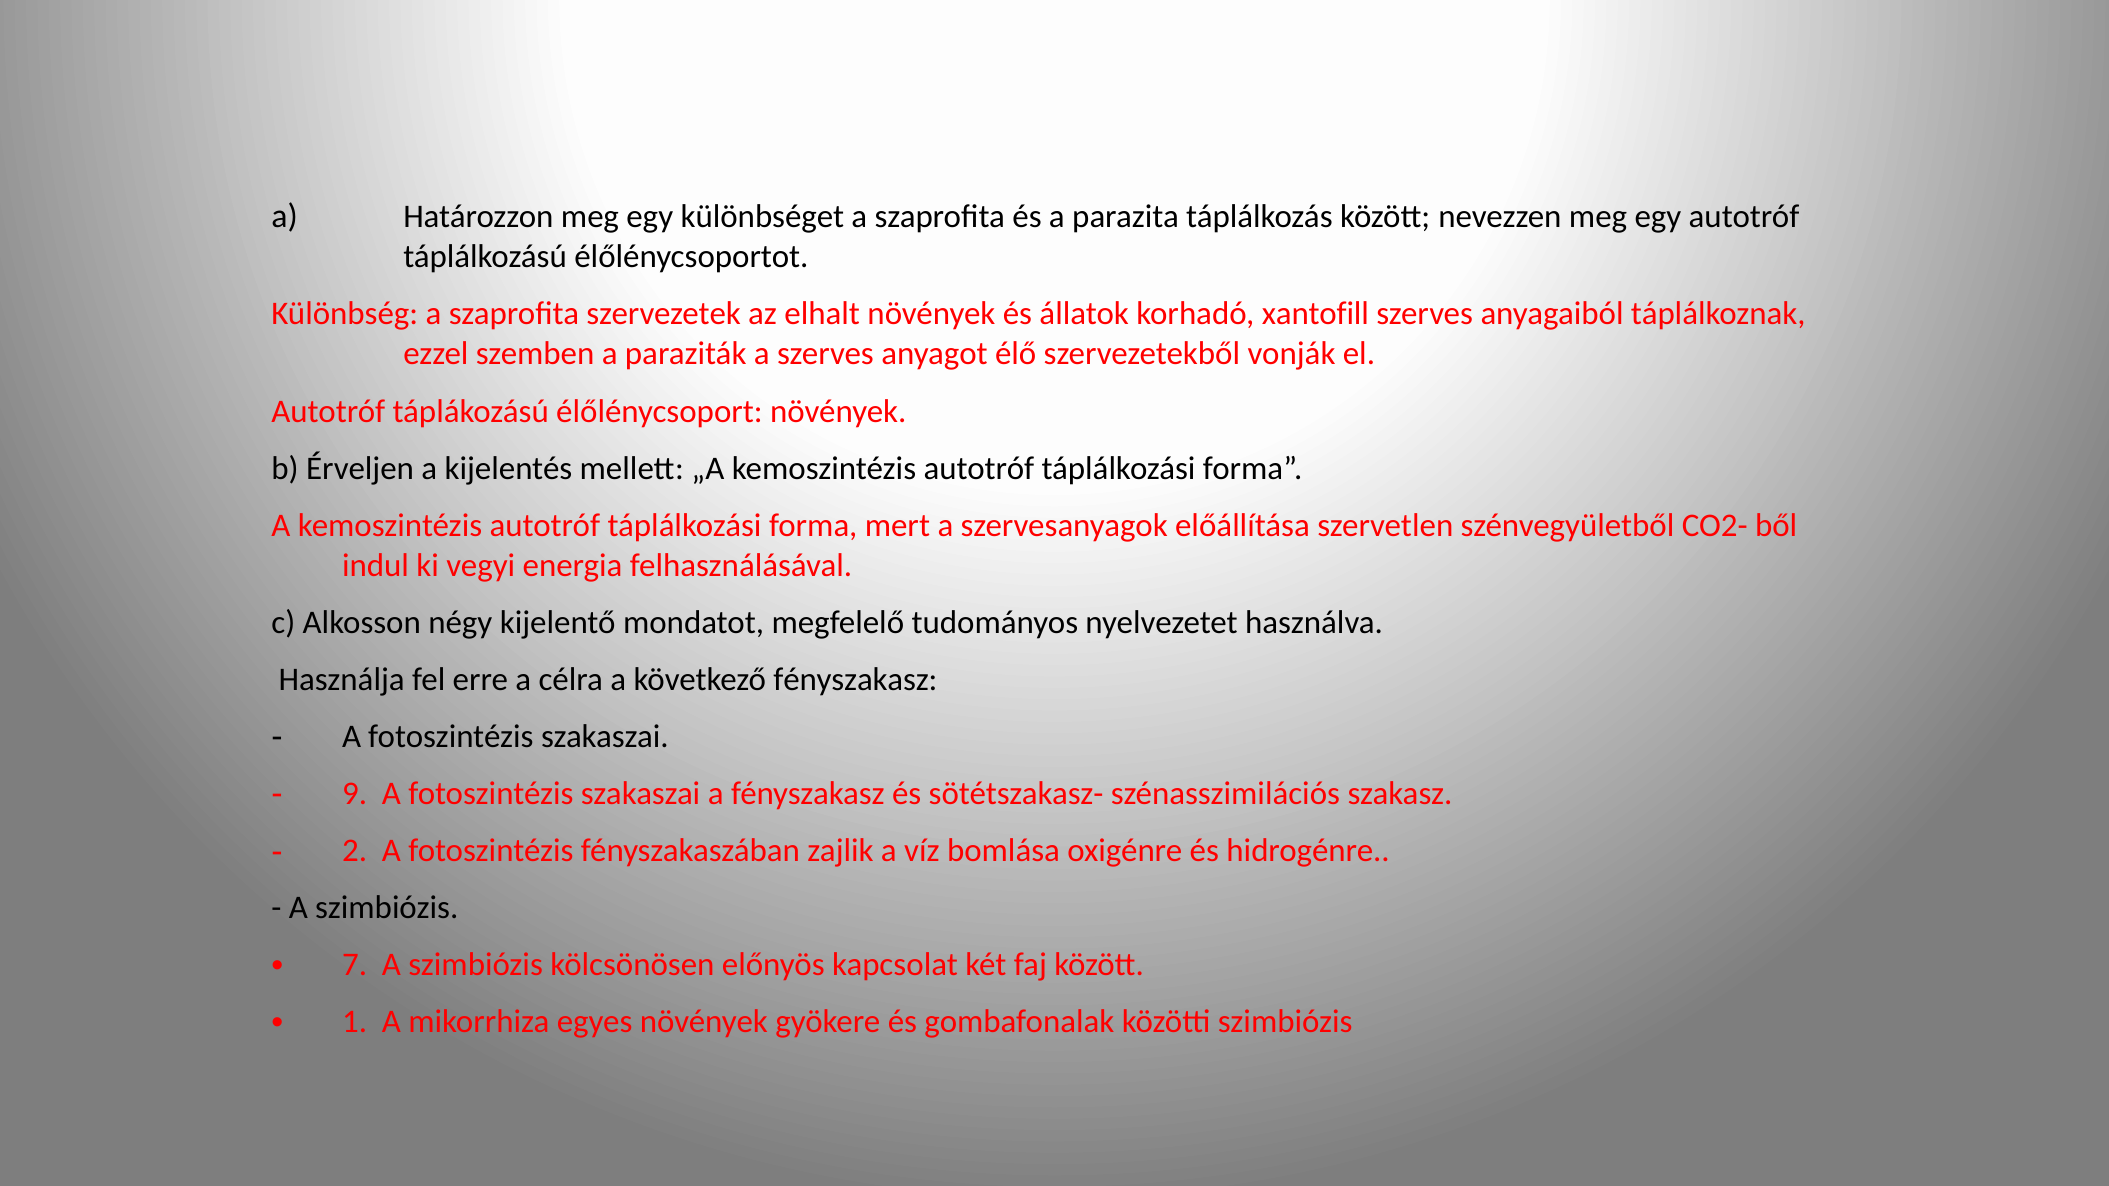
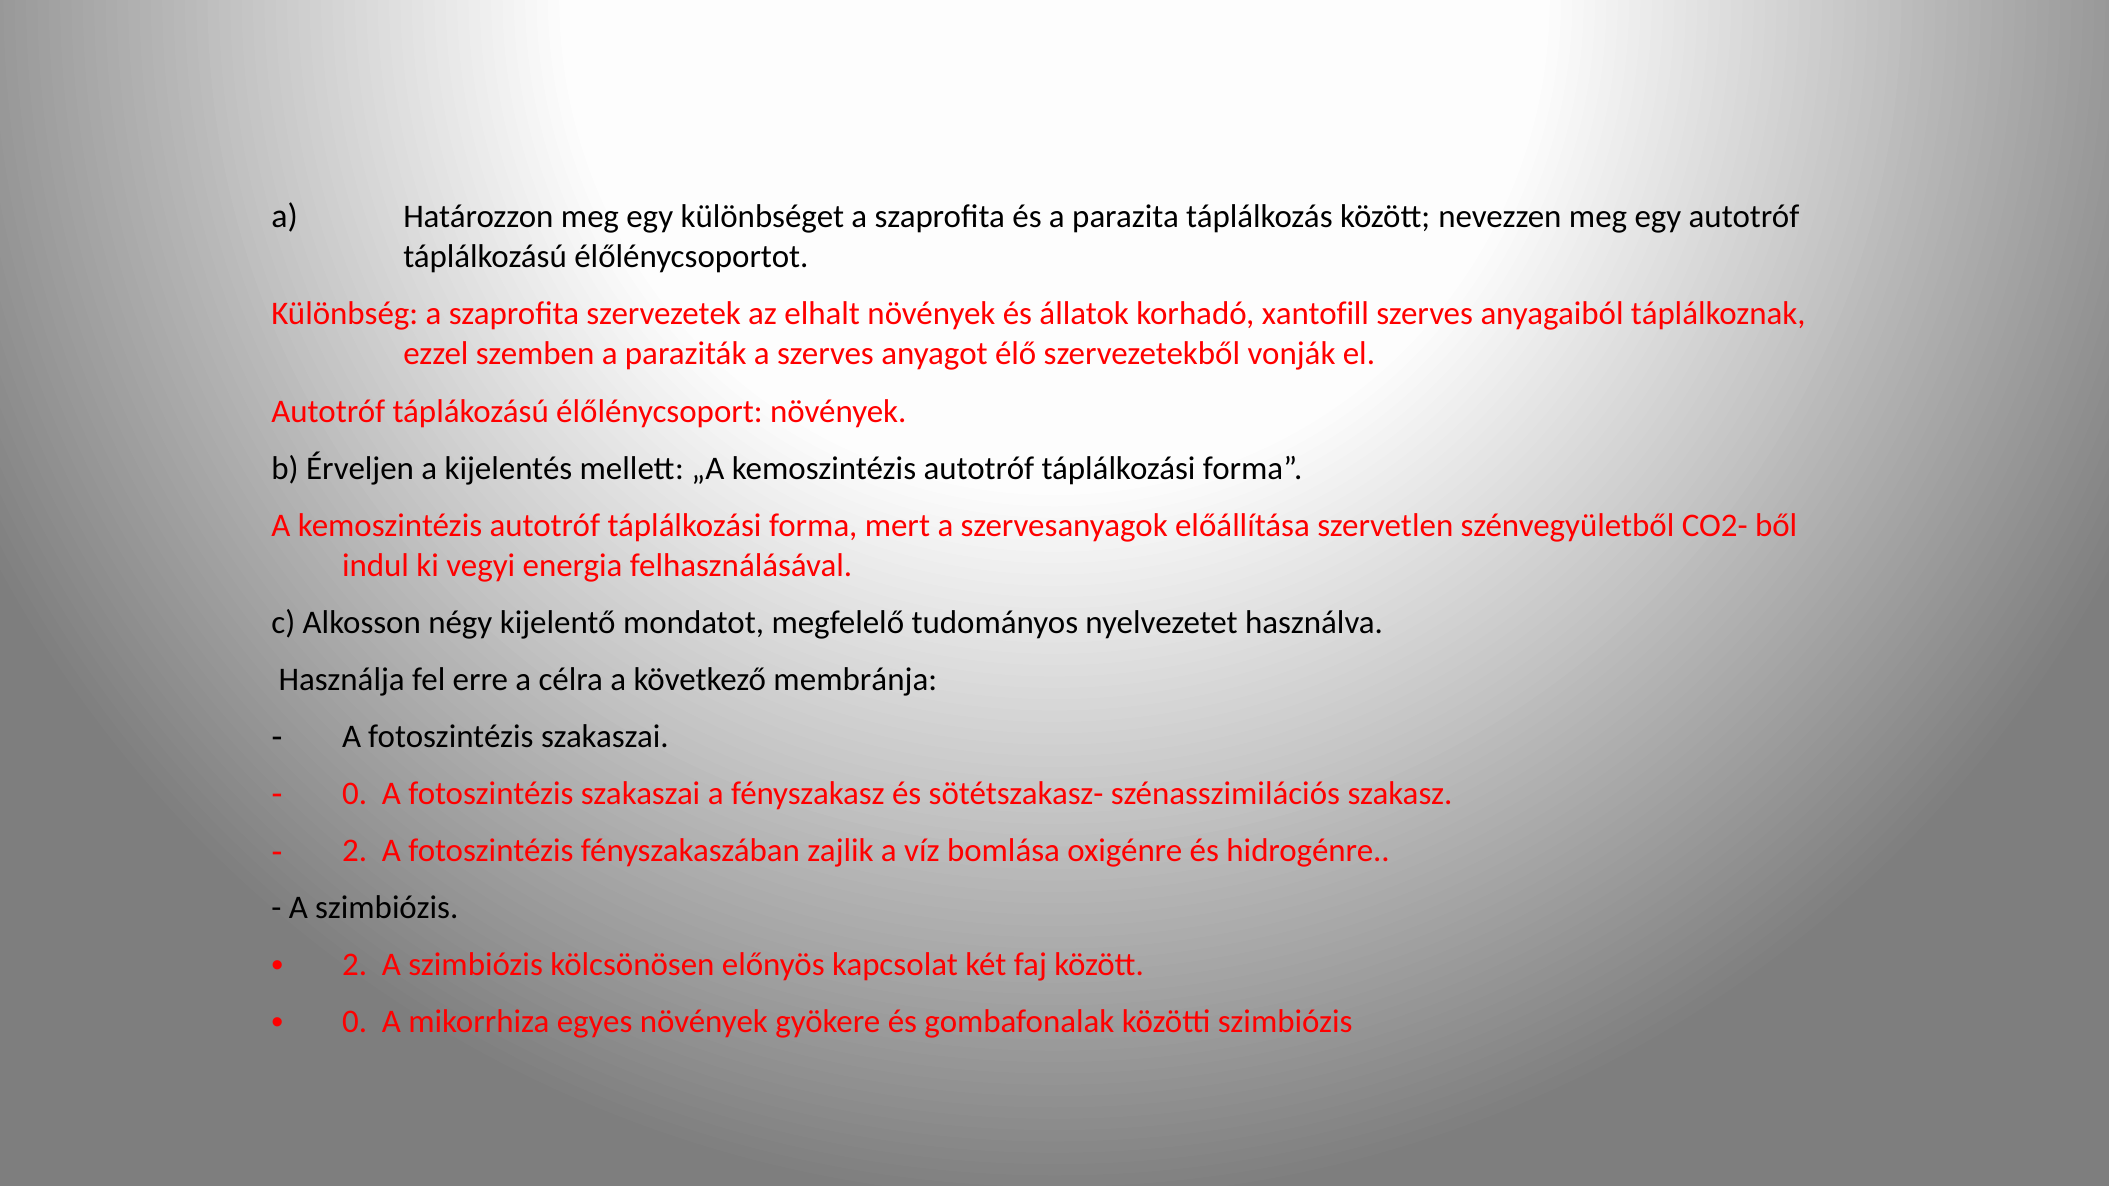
következő fényszakasz: fényszakasz -> membránja (855, 680)
9: 9 -> 0 (355, 794)
7: 7 -> 2 (355, 965)
1: 1 -> 0 (355, 1022)
